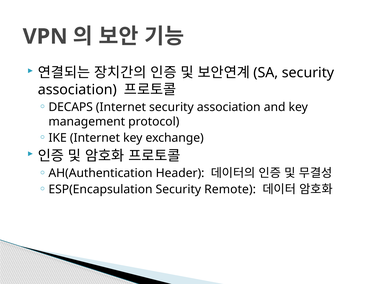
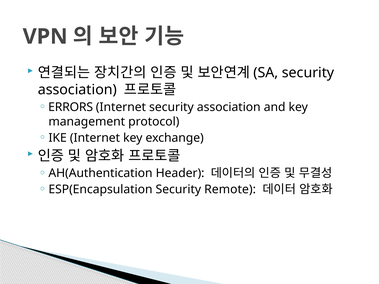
DECAPS: DECAPS -> ERRORS (71, 107)
